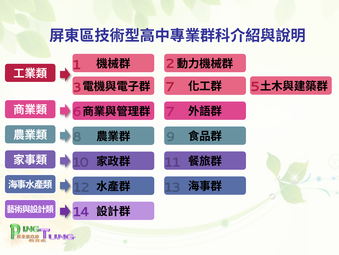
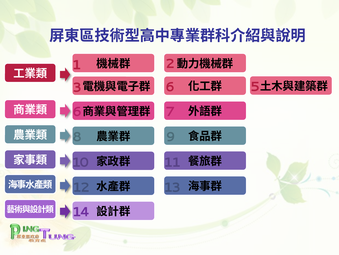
3 7: 7 -> 6 (170, 87)
